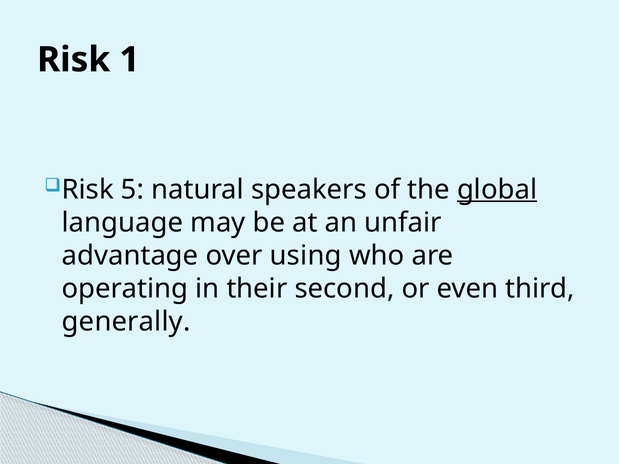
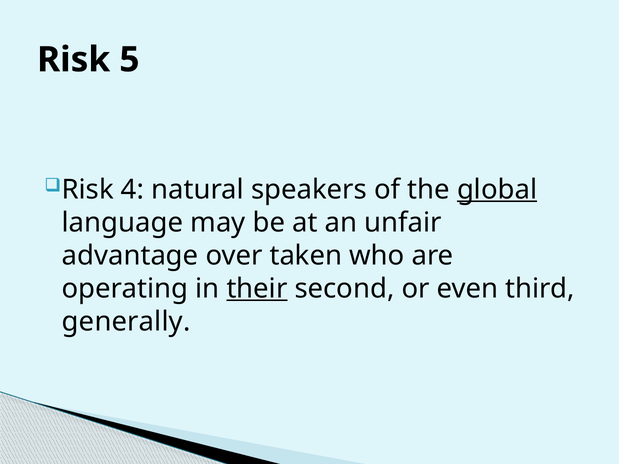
1: 1 -> 5 (129, 60)
5: 5 -> 4 (133, 190)
using: using -> taken (306, 256)
their underline: none -> present (257, 289)
